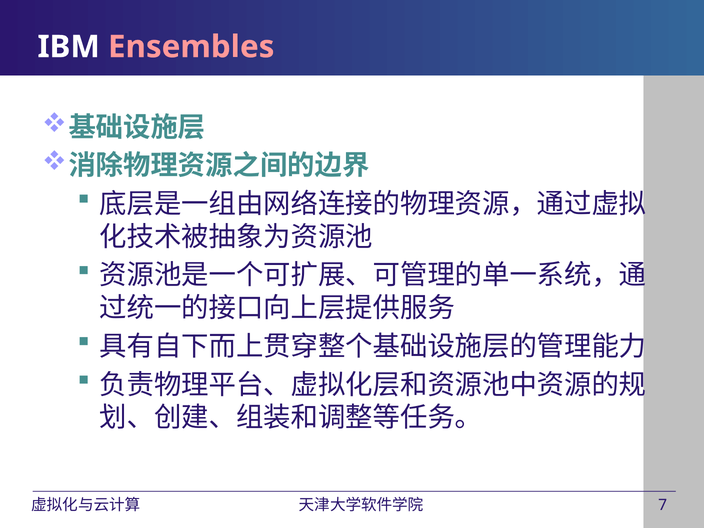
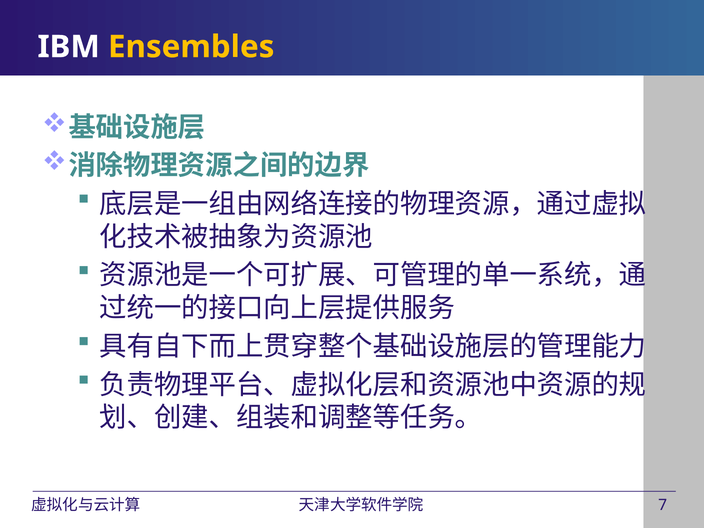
Ensembles colour: pink -> yellow (191, 47)
